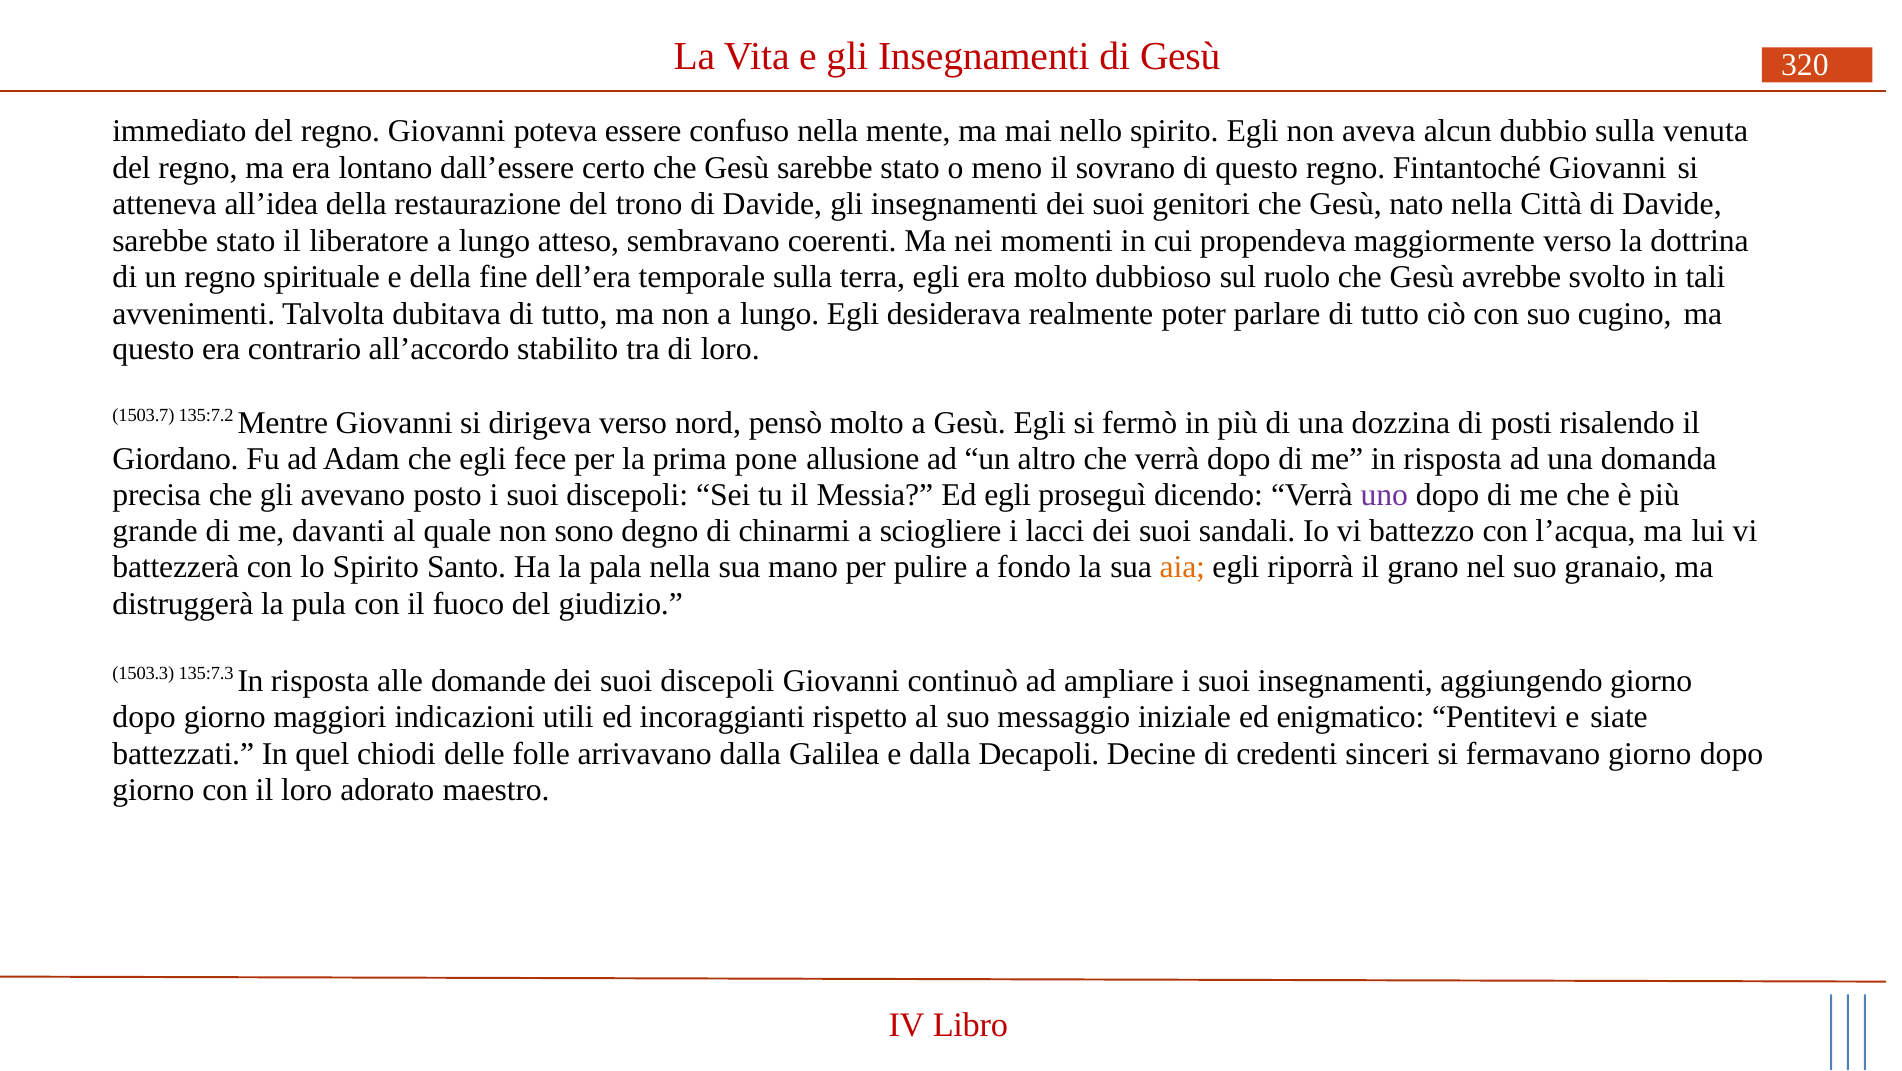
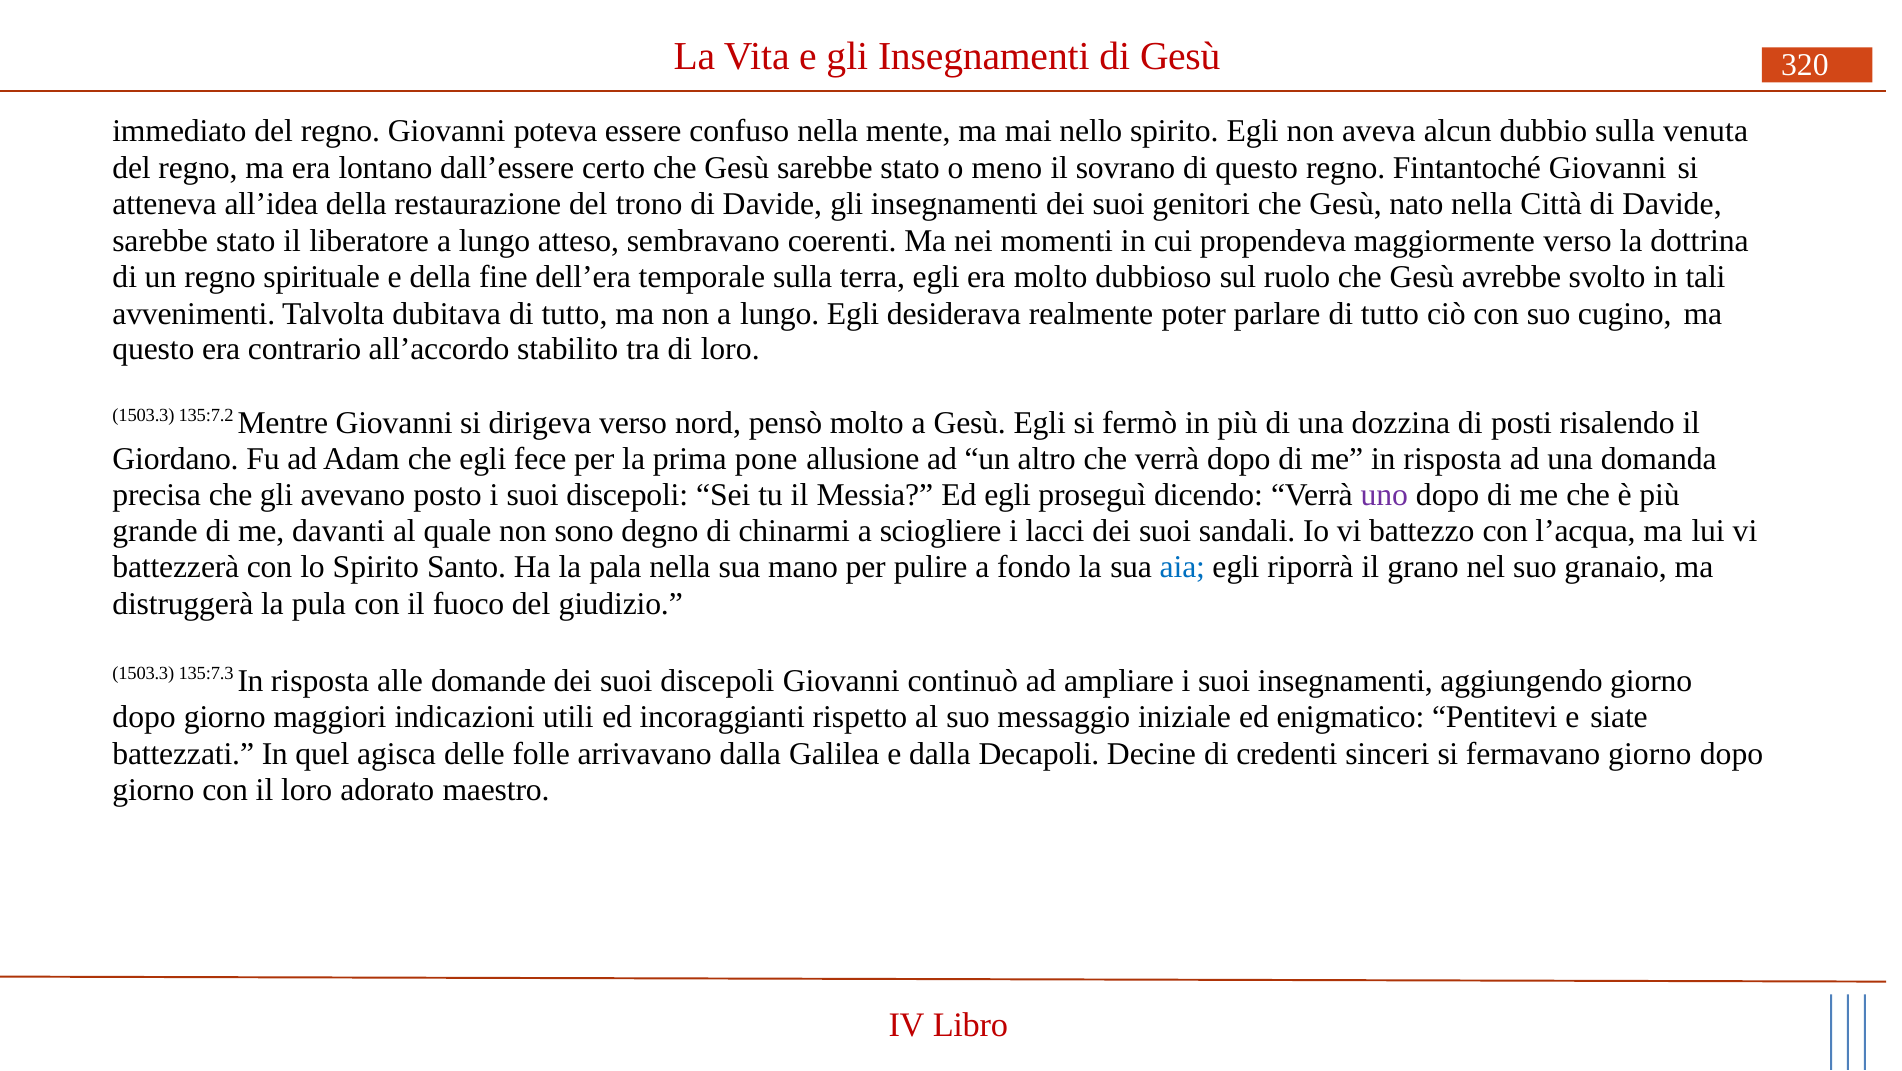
1503.7: 1503.7 -> 1503.3 (143, 415)
aia colour: orange -> blue (1182, 568)
chiodi: chiodi -> agisca (397, 754)
